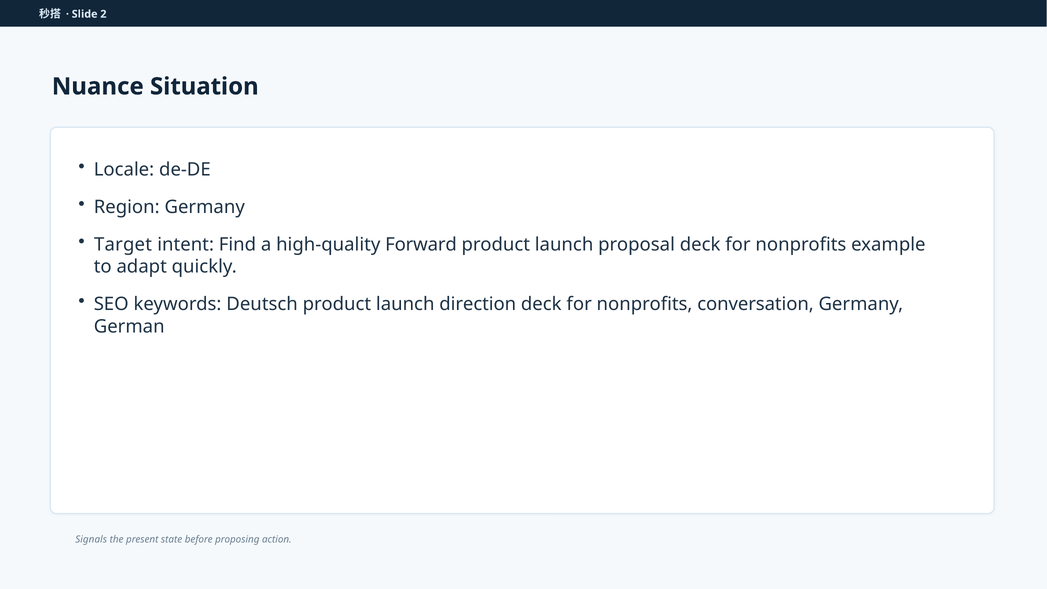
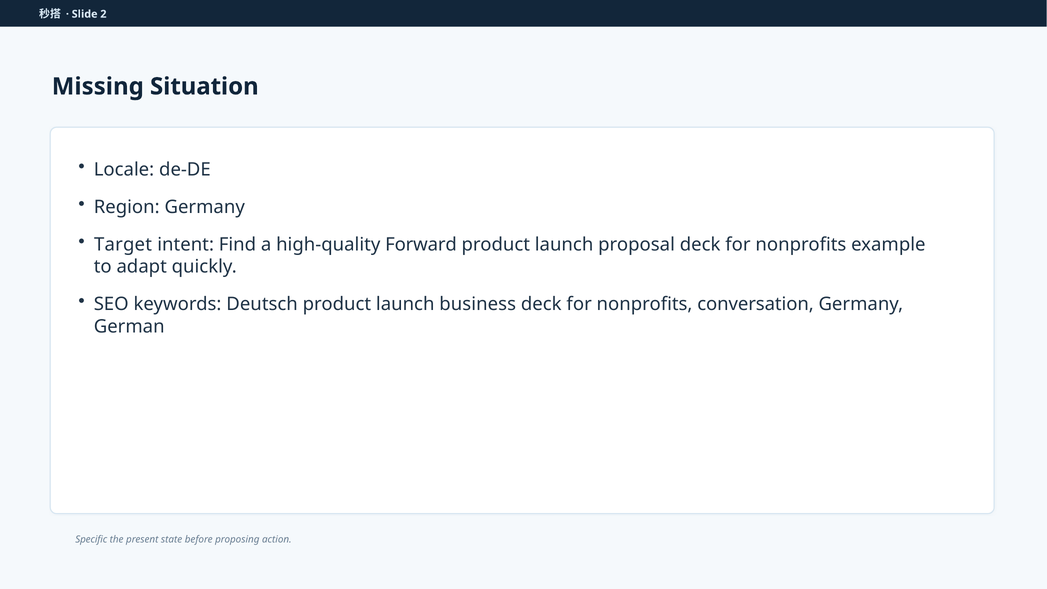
Nuance: Nuance -> Missing (98, 86)
direction: direction -> business (478, 304)
Signals: Signals -> Specific (91, 539)
